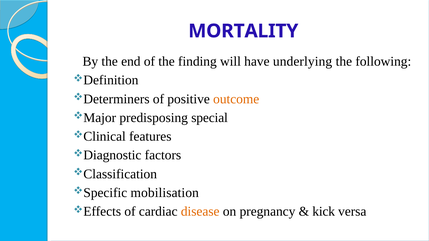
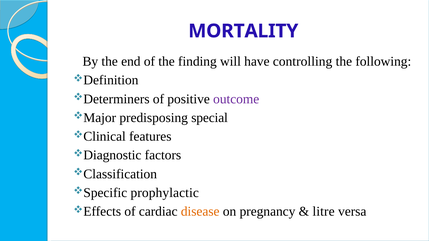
underlying: underlying -> controlling (303, 62)
outcome colour: orange -> purple (236, 99)
mobilisation: mobilisation -> prophylactic (165, 193)
kick: kick -> litre (324, 212)
